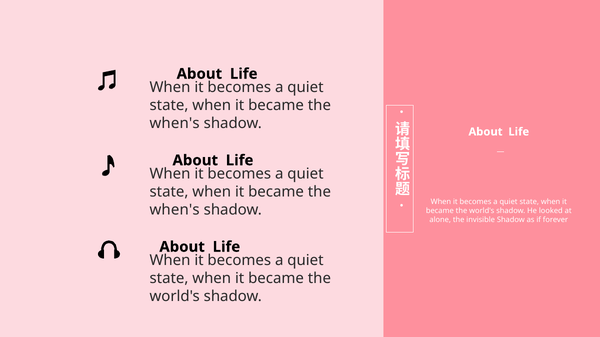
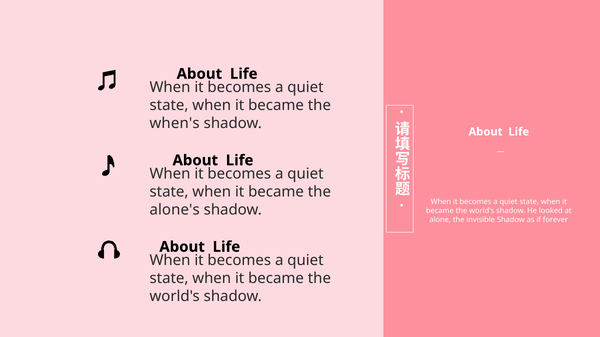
when's: when's -> alone's (175, 210)
